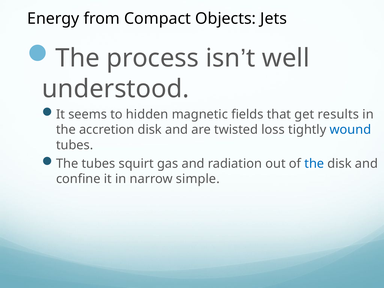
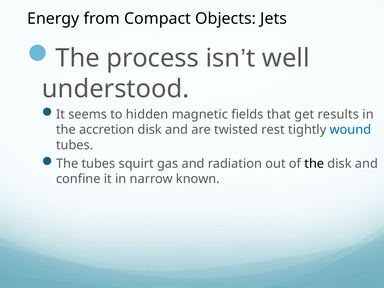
loss: loss -> rest (273, 130)
the colour: blue -> black (314, 164)
simple: simple -> known (198, 179)
